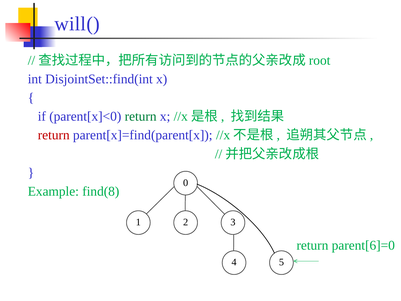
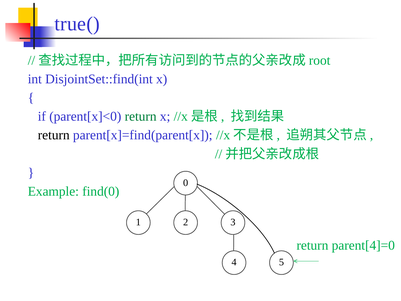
will(: will( -> true( (77, 24)
return colour: red -> black (54, 135)
find(8: find(8 -> find(0 (101, 191)
parent[6]=0: parent[6]=0 -> parent[4]=0 (363, 245)
